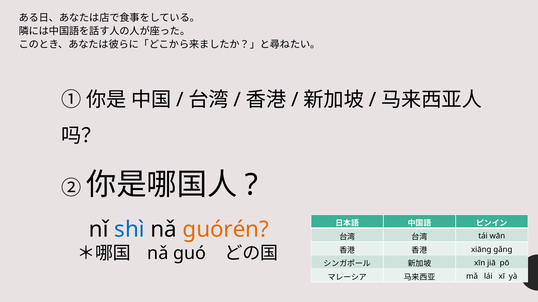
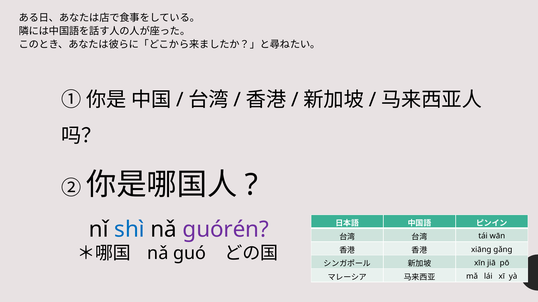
guórén colour: orange -> purple (226, 230)
